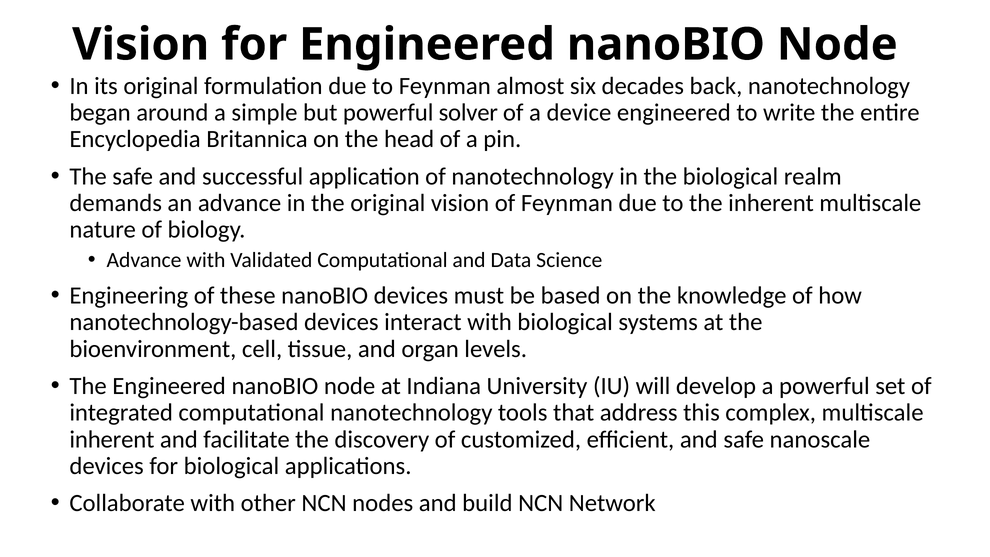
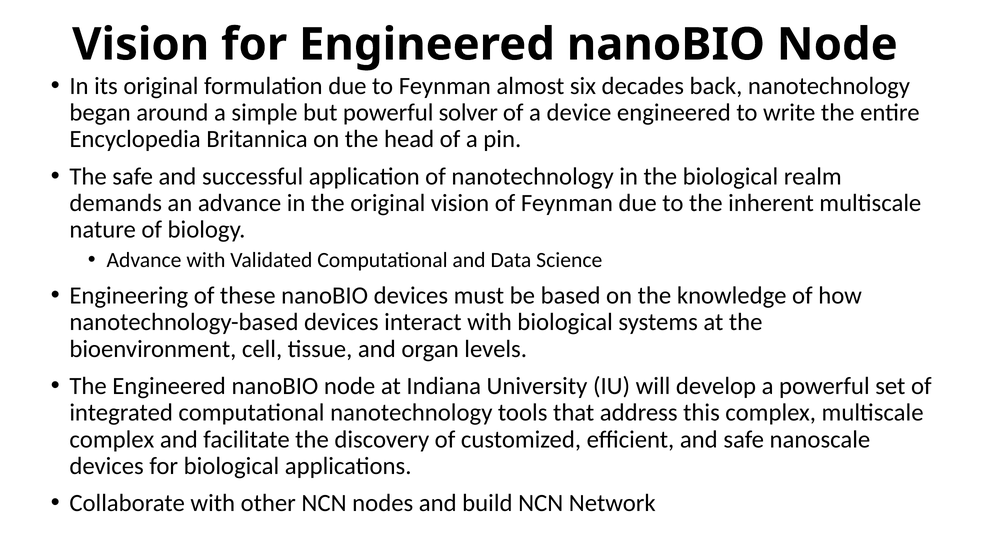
inherent: inherent -> complex (112, 439)
